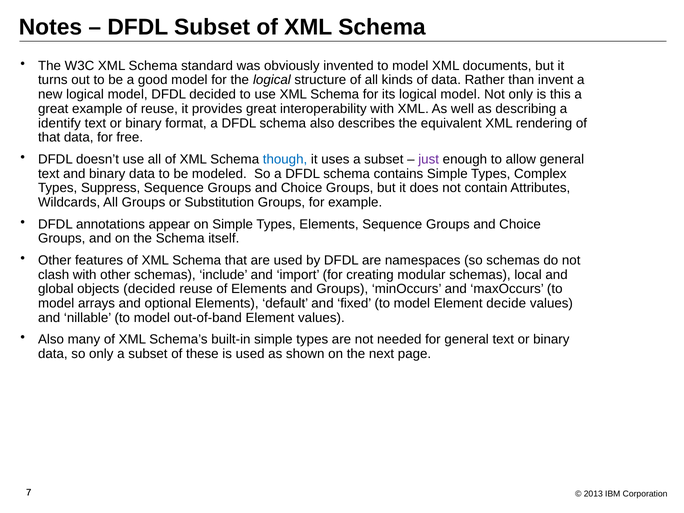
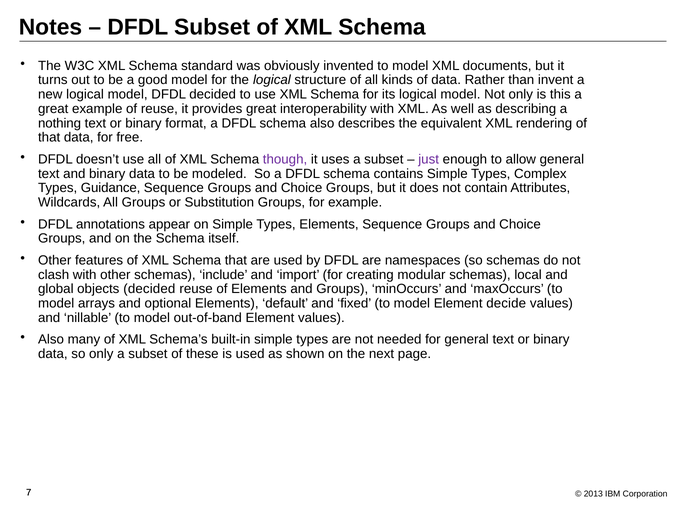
identify: identify -> nothing (60, 123)
though colour: blue -> purple (285, 159)
Suppress: Suppress -> Guidance (111, 188)
